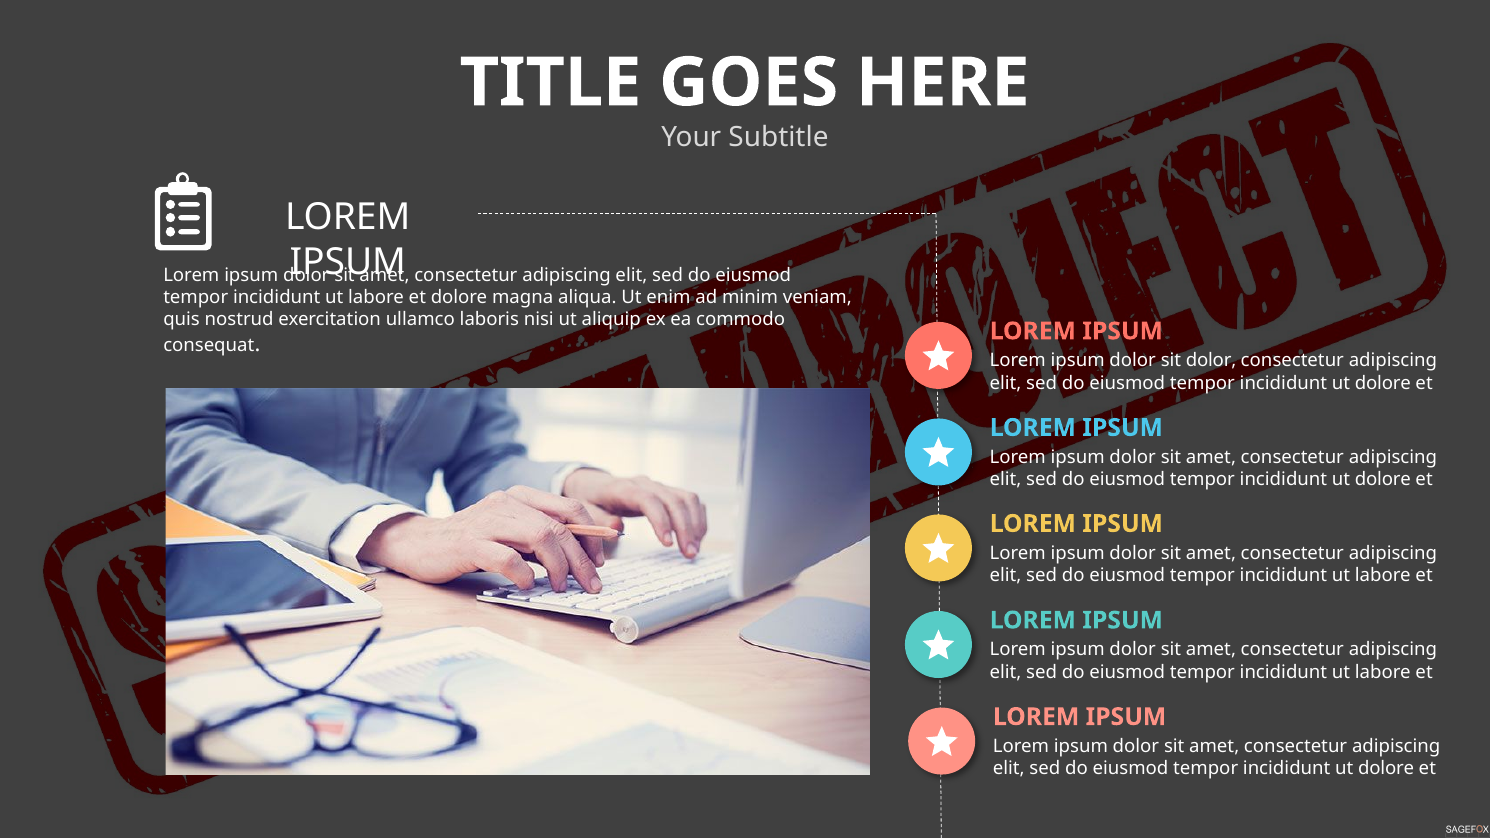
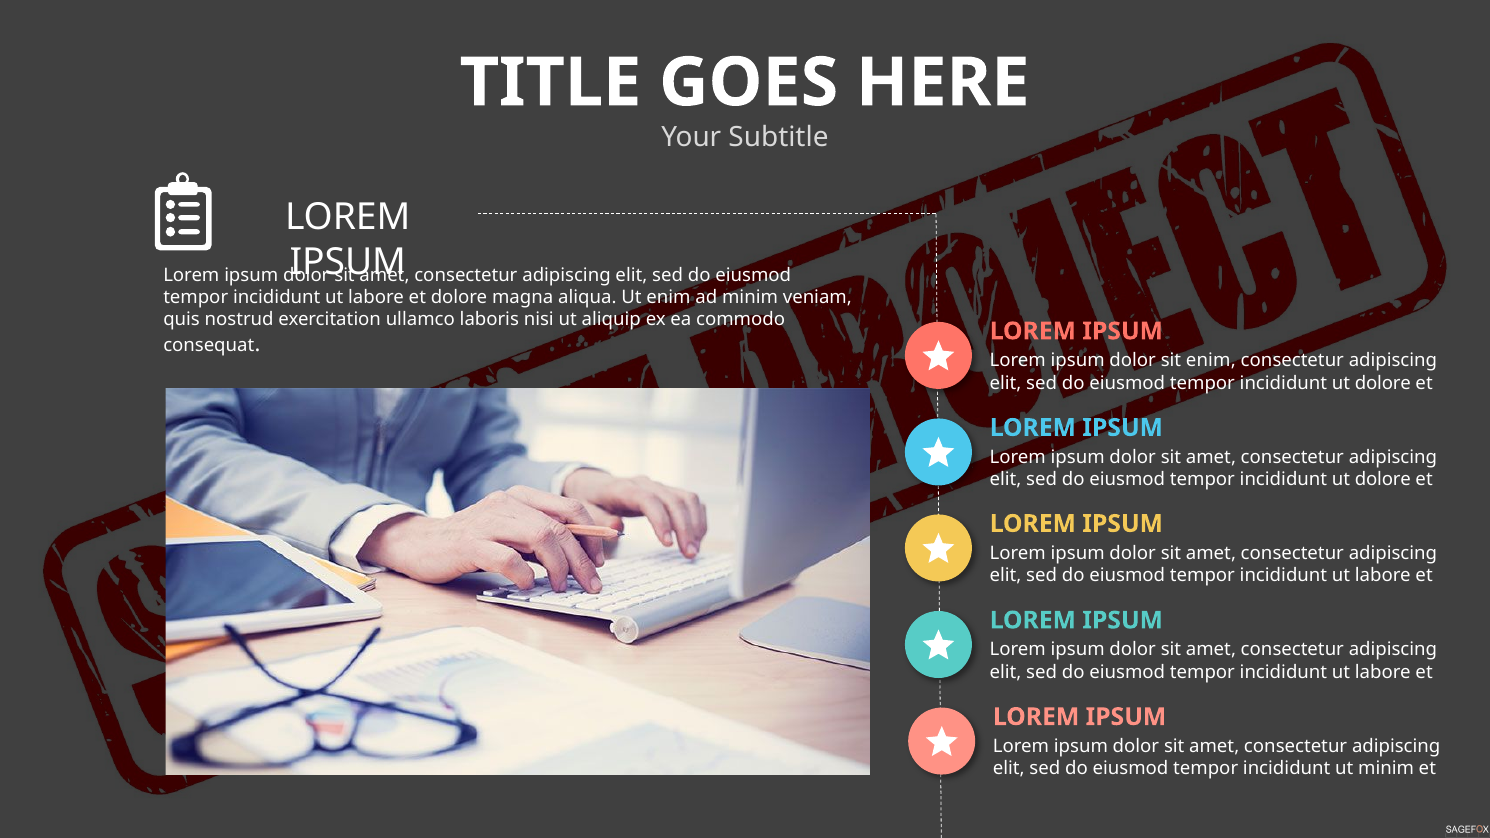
sit dolor: dolor -> enim (1211, 361)
dolore: dolore -> minim (1386, 769)
